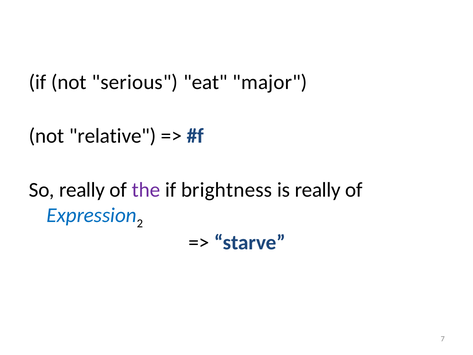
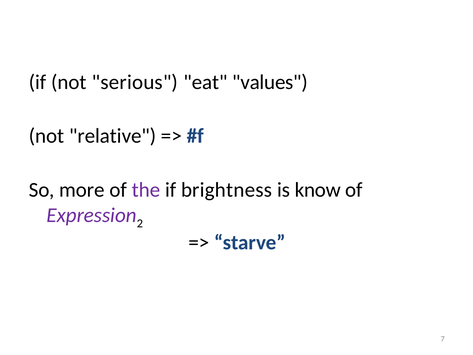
major: major -> values (270, 82)
So really: really -> more (82, 190)
is really: really -> know (318, 190)
Expression colour: blue -> purple (92, 215)
